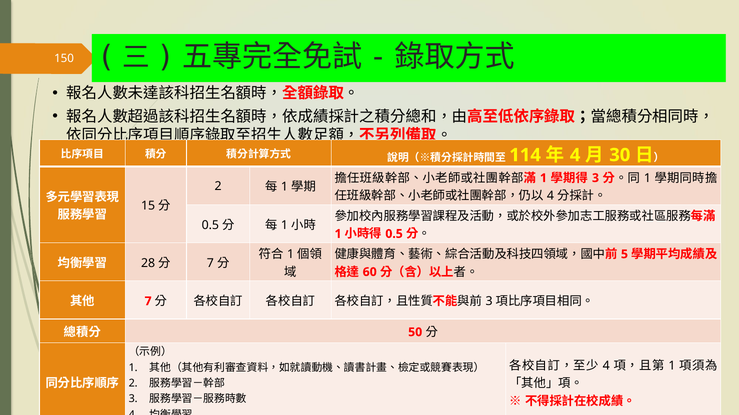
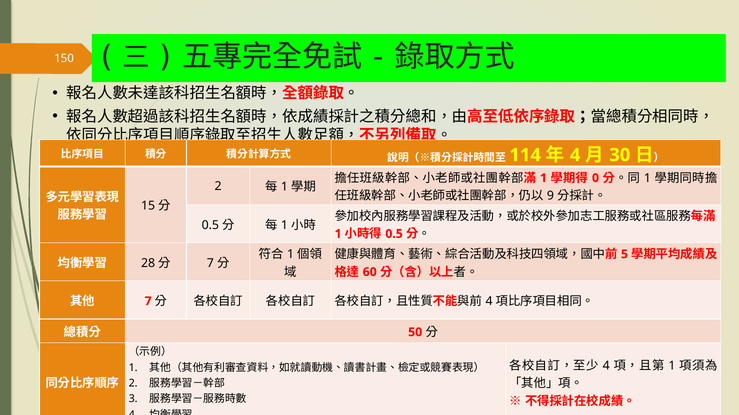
3: 3 -> 0 (596, 178)
4: 4 -> 9 (550, 196)
3: 3 -> 4 (489, 302)
